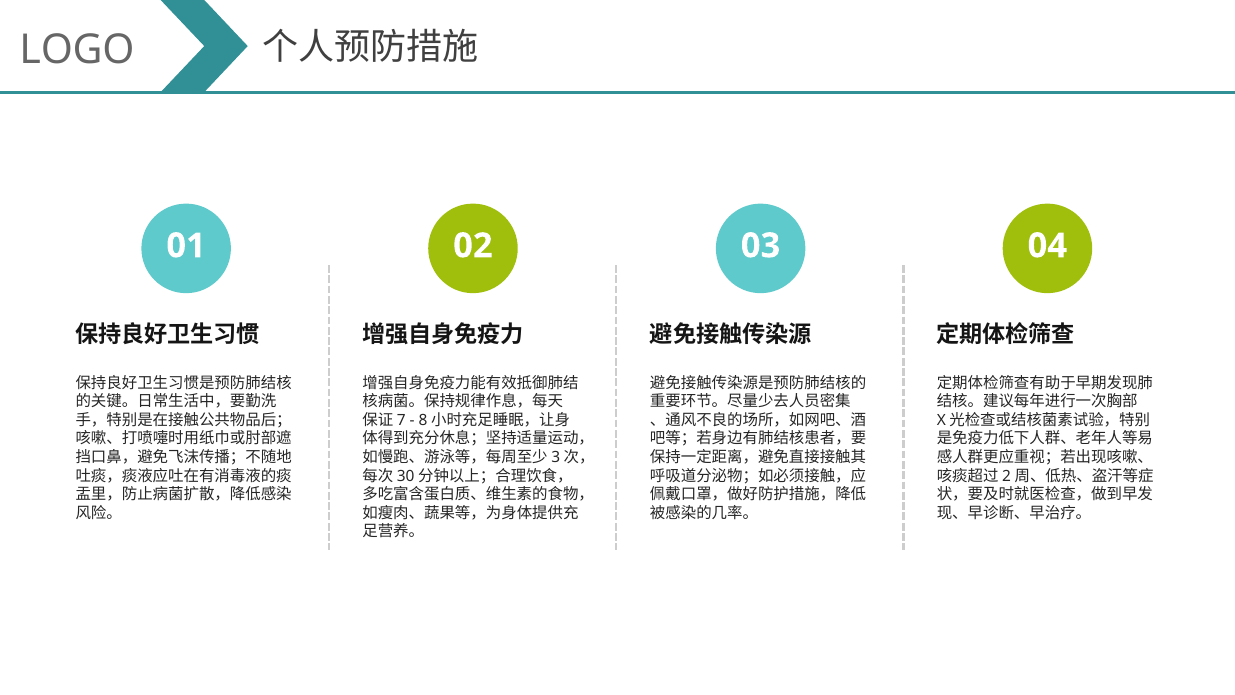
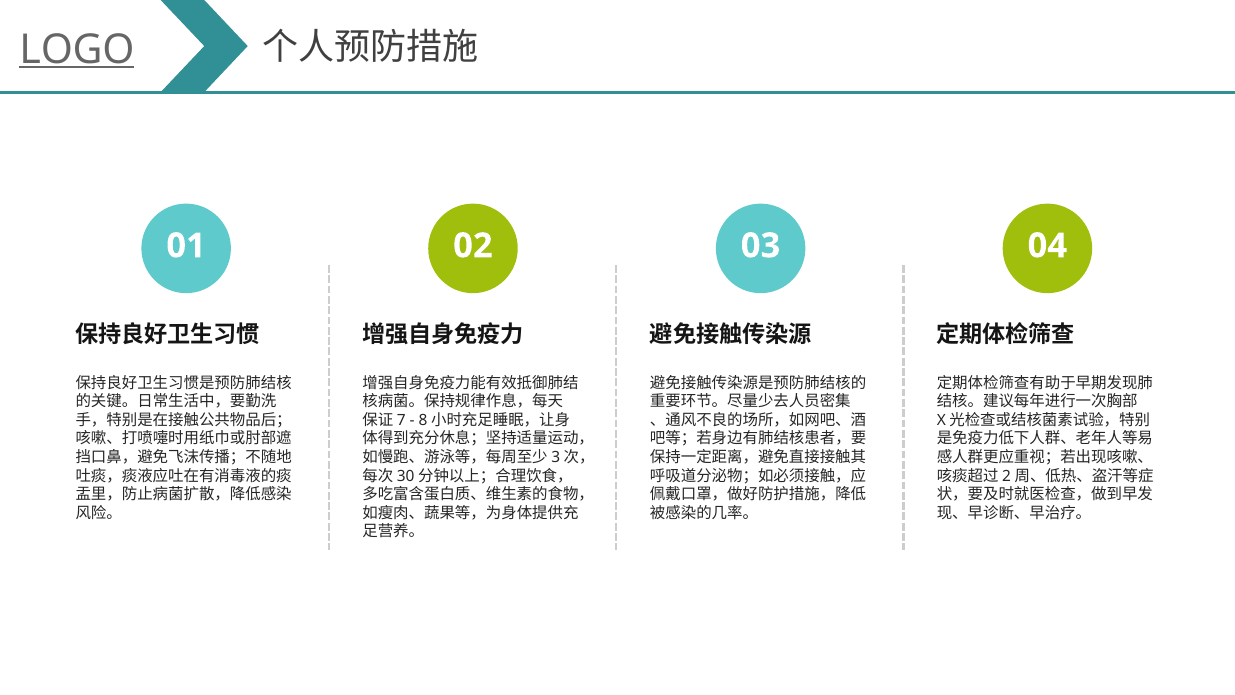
LOGO underline: none -> present (77, 49)
